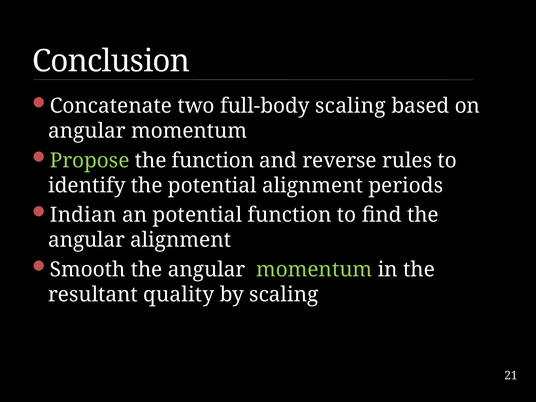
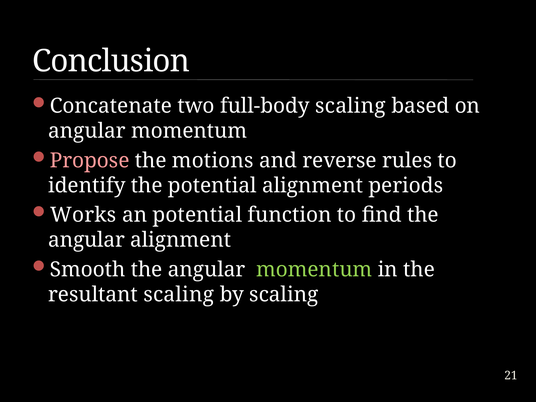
Propose colour: light green -> pink (90, 161)
the function: function -> motions (213, 161)
Indian: Indian -> Works (83, 215)
resultant quality: quality -> scaling (179, 295)
